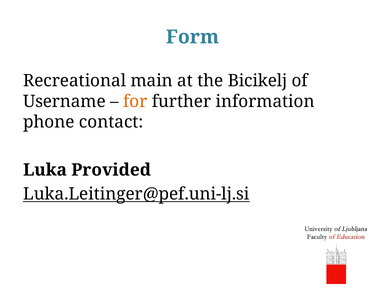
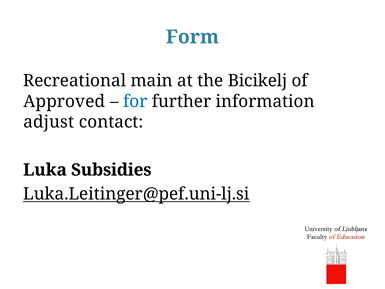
Username: Username -> Approved (64, 101)
for colour: orange -> blue (135, 101)
phone: phone -> adjust (49, 122)
Provided: Provided -> Subsidies (111, 170)
